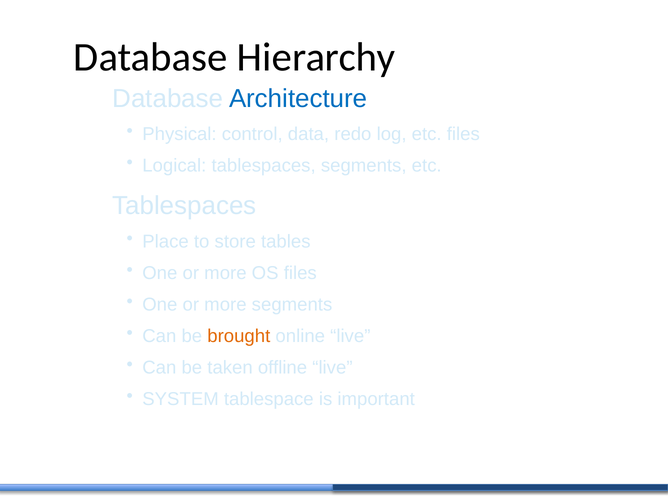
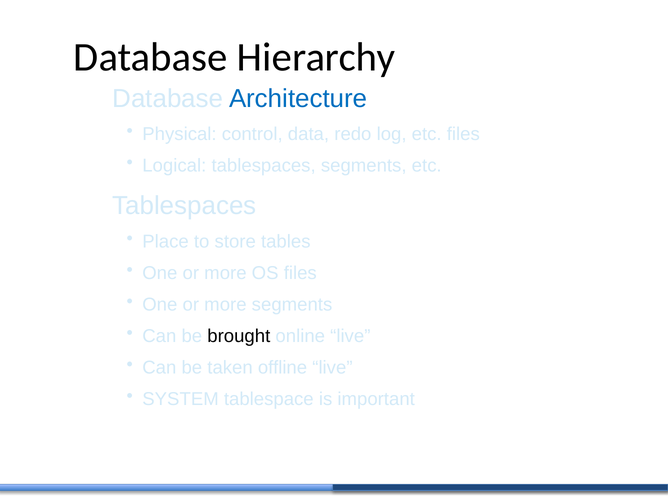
brought colour: orange -> black (239, 336)
